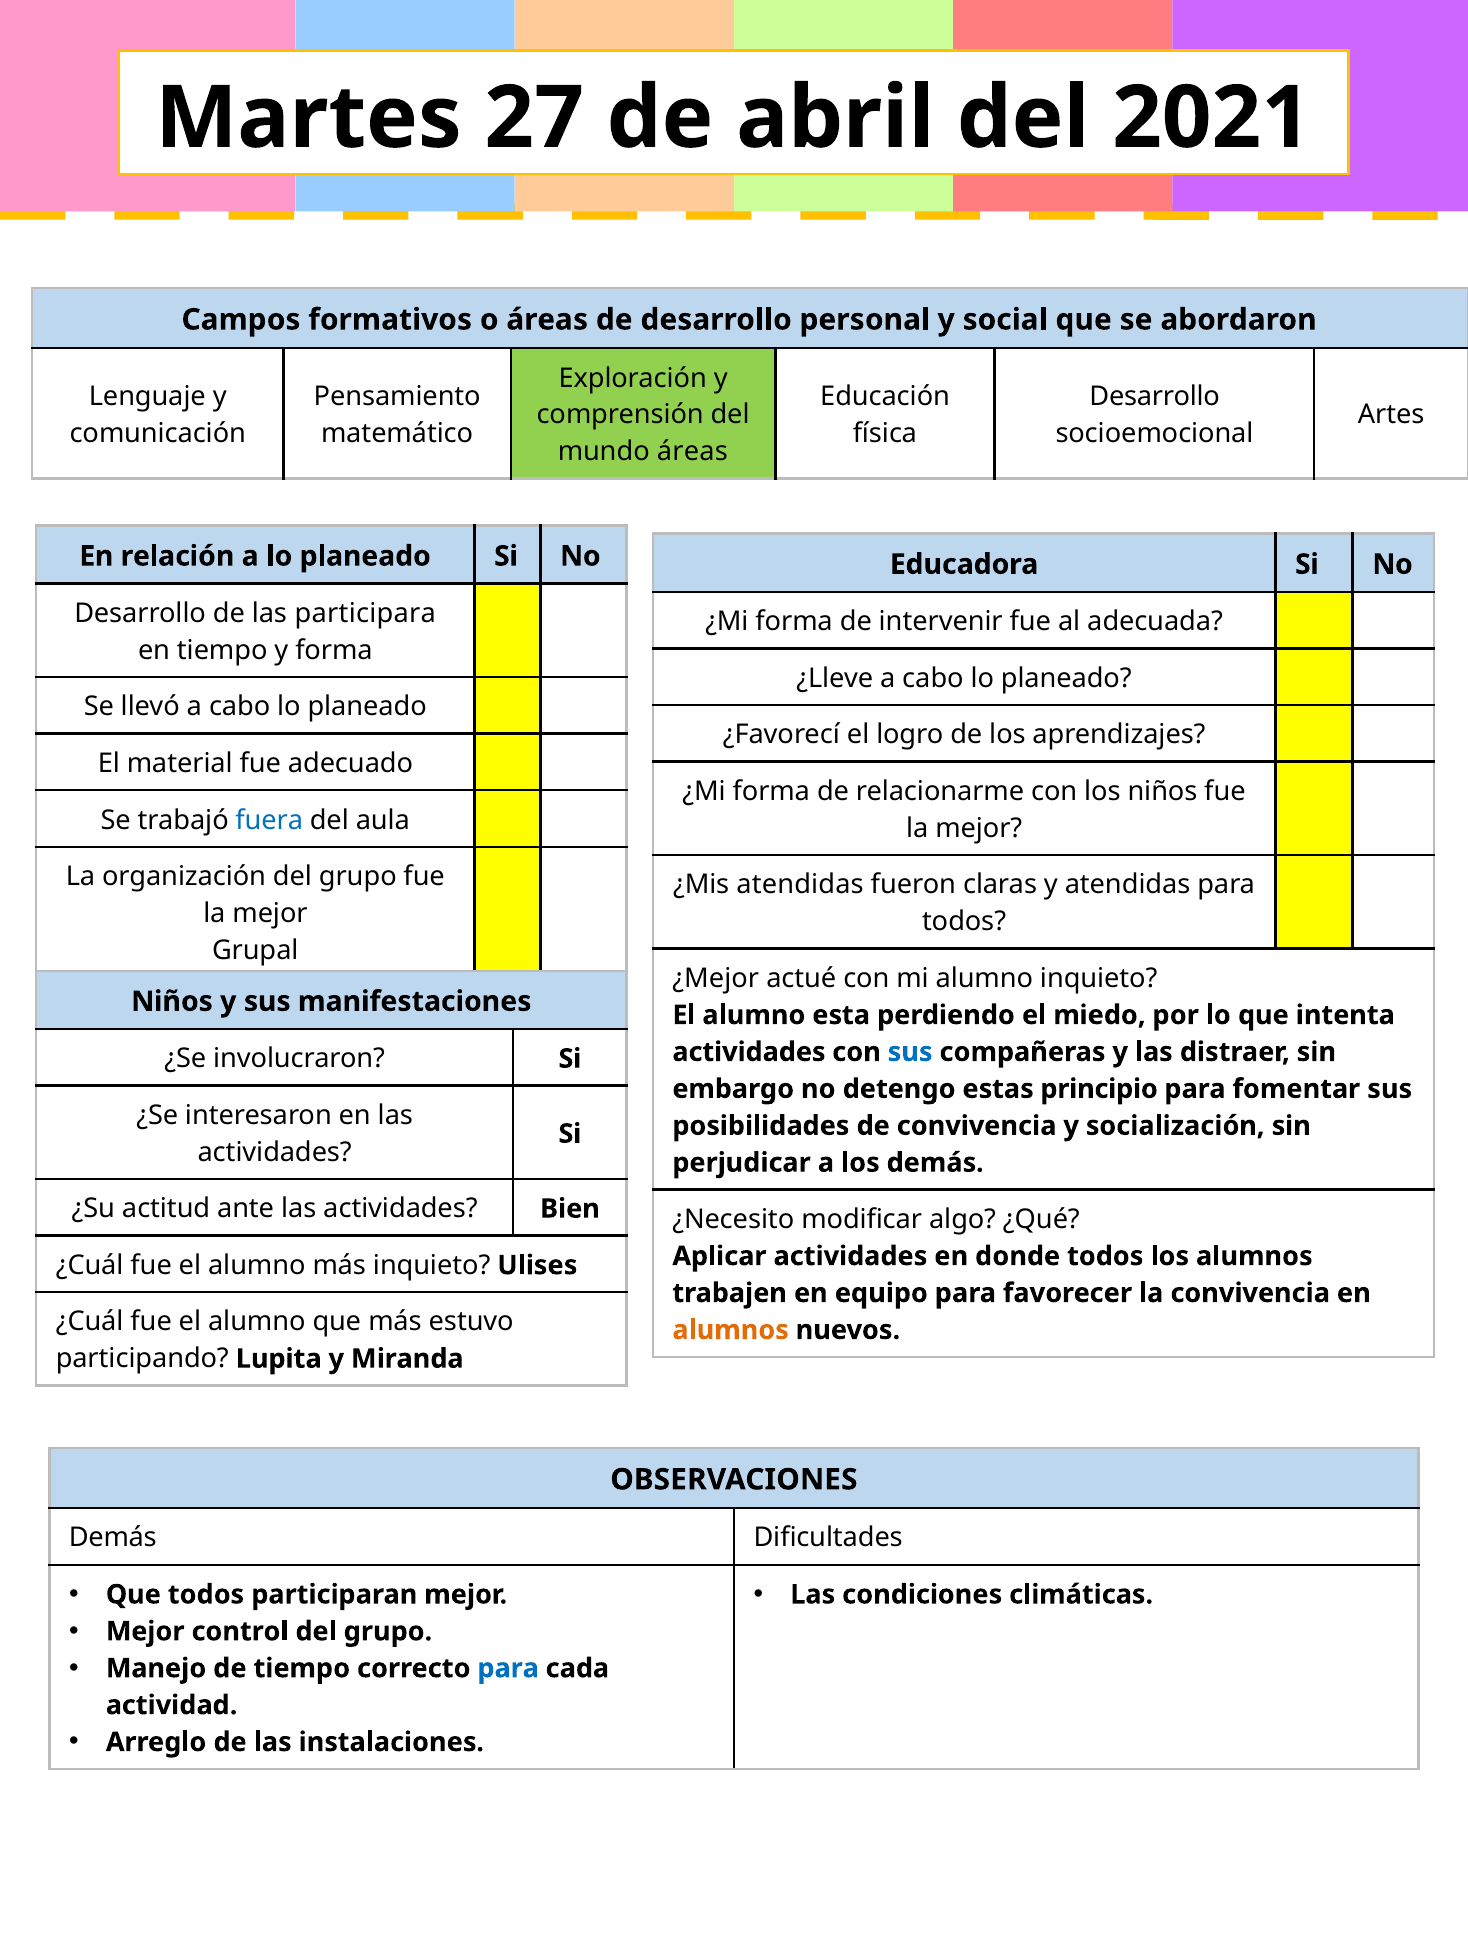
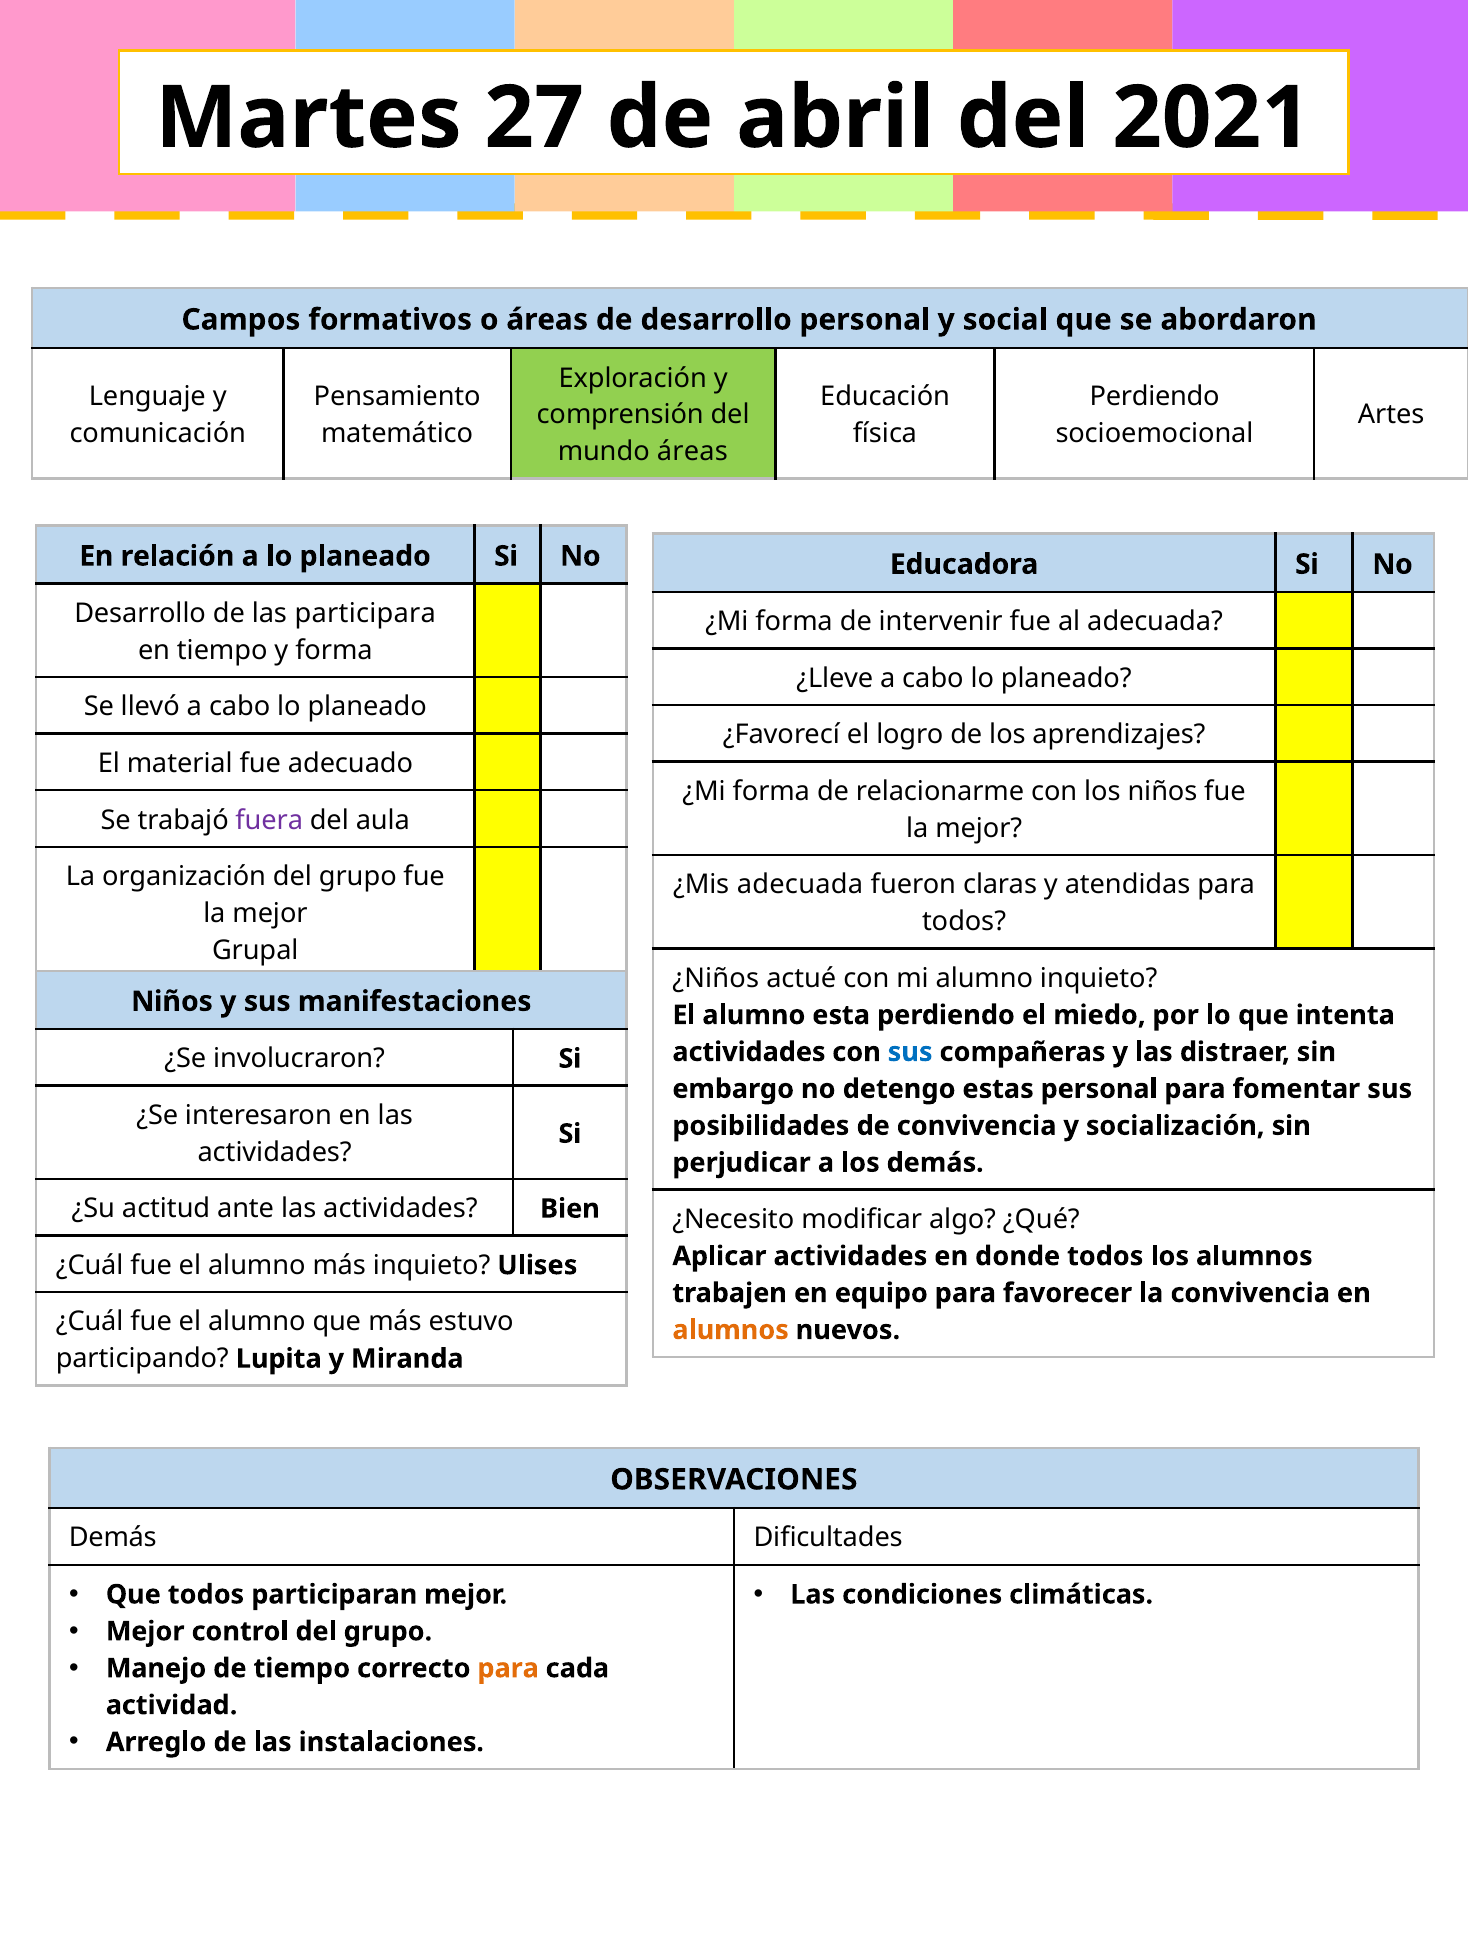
Desarrollo: Desarrollo -> Perdiendo (1155, 397)
fuera colour: blue -> purple (269, 820)
¿Mis atendidas: atendidas -> adecuada (800, 885)
¿Mejor: ¿Mejor -> ¿Niños (716, 978)
estas principio: principio -> personal (1099, 1089)
para colour: blue -> orange (508, 1669)
